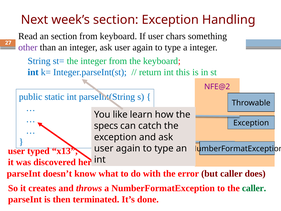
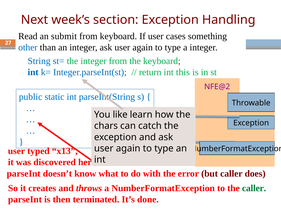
an section: section -> submit (64, 36)
chars: chars -> cases (176, 36)
other colour: purple -> blue (28, 47)
specs: specs -> chars (106, 126)
